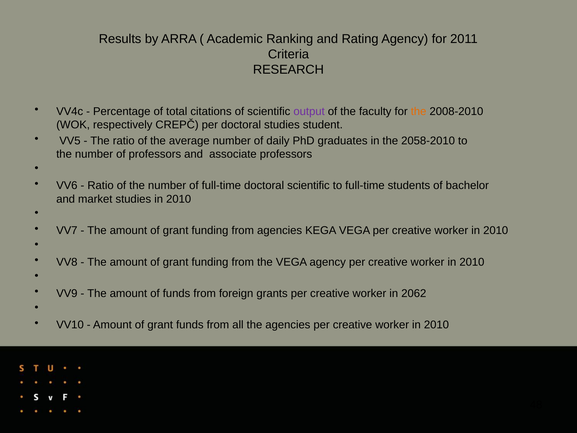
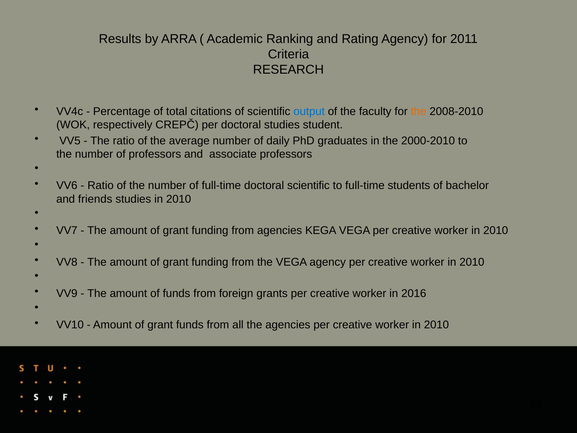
output colour: purple -> blue (309, 111)
2058-2010: 2058-2010 -> 2000-2010 (428, 141)
market: market -> friends (95, 199)
2062: 2062 -> 2016 (414, 293)
